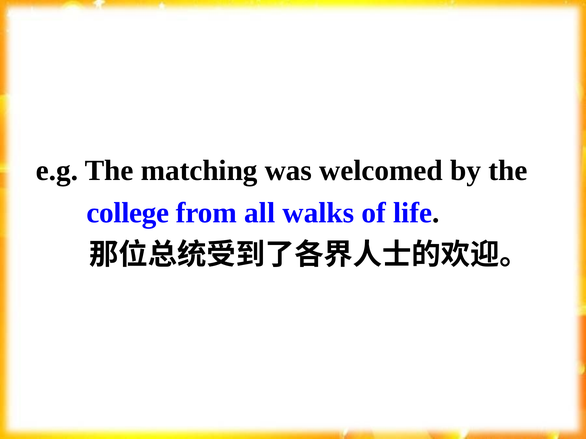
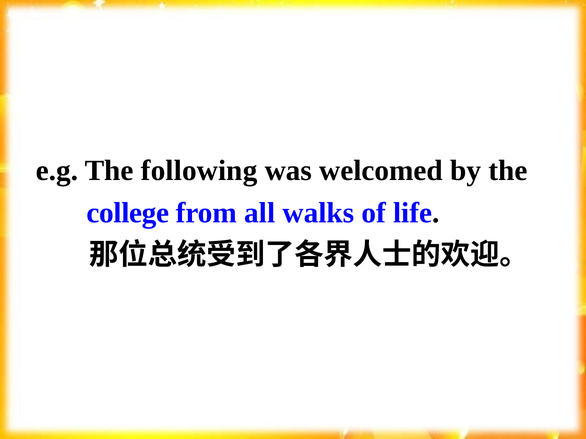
matching: matching -> following (199, 171)
